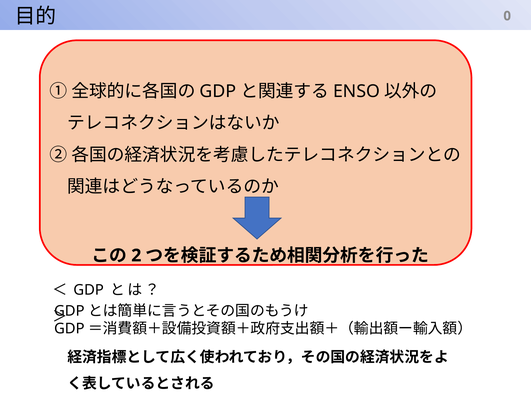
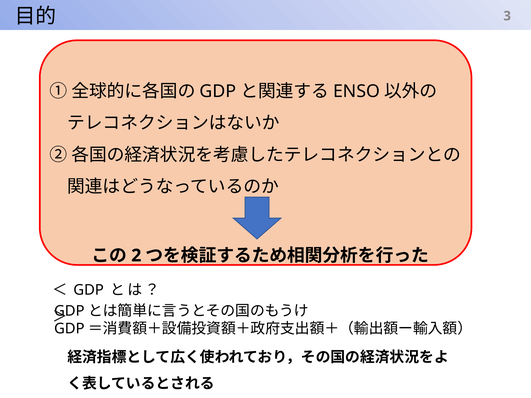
0: 0 -> 3 (507, 16)
